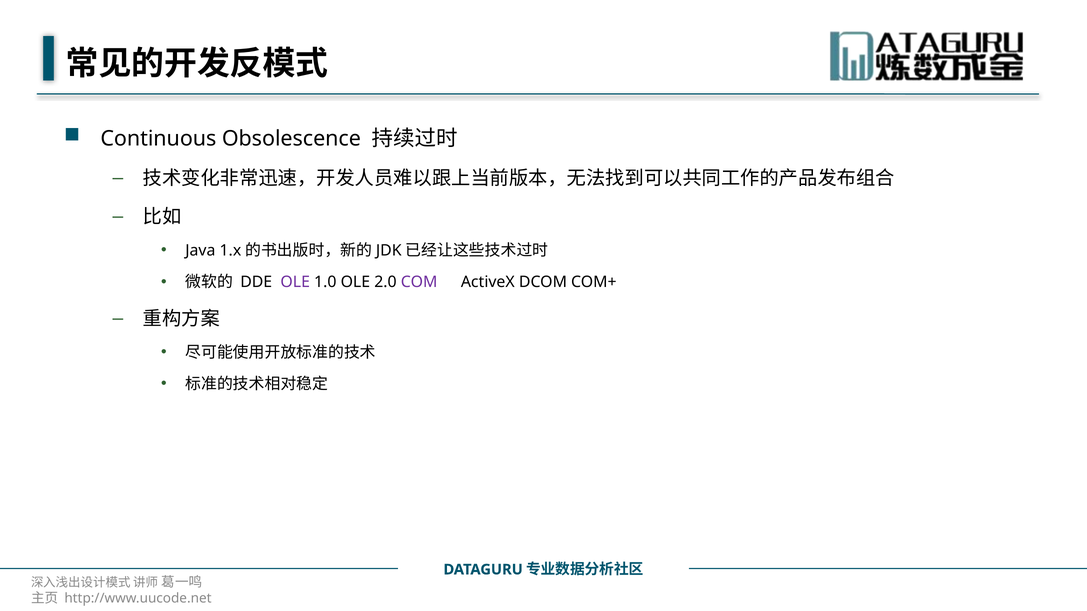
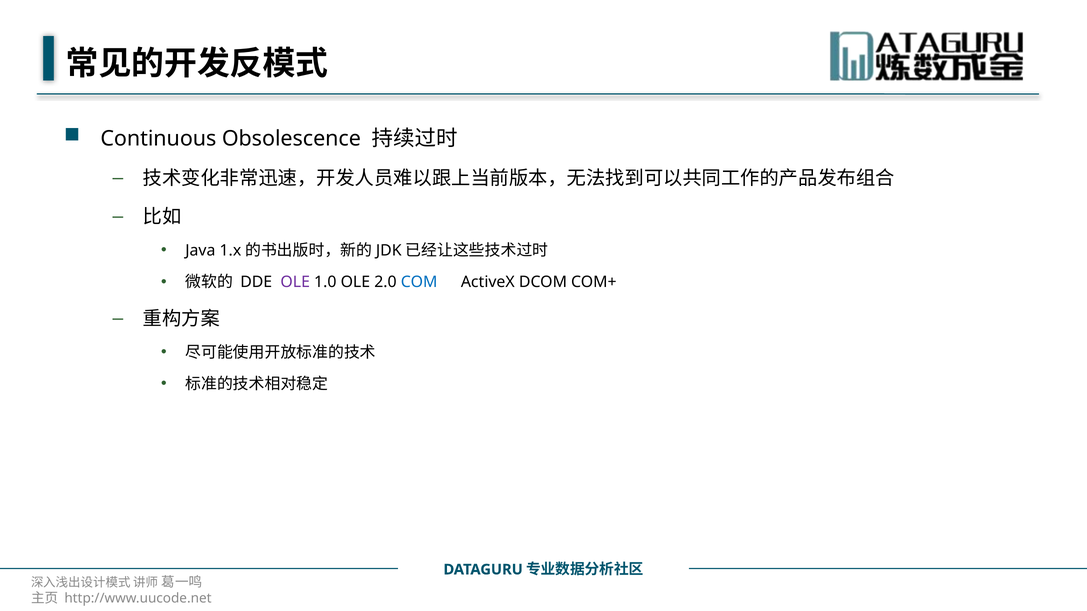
COM colour: purple -> blue (419, 282)
